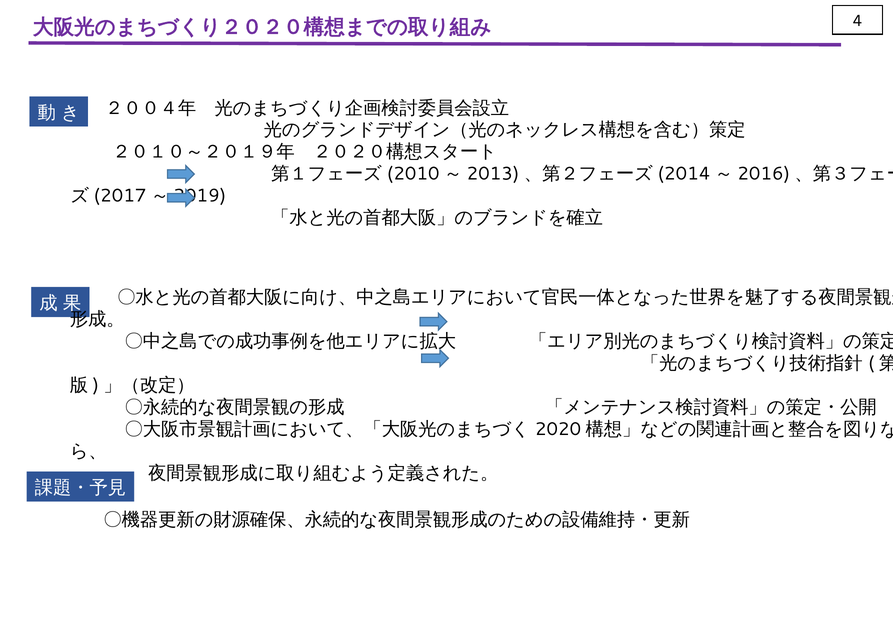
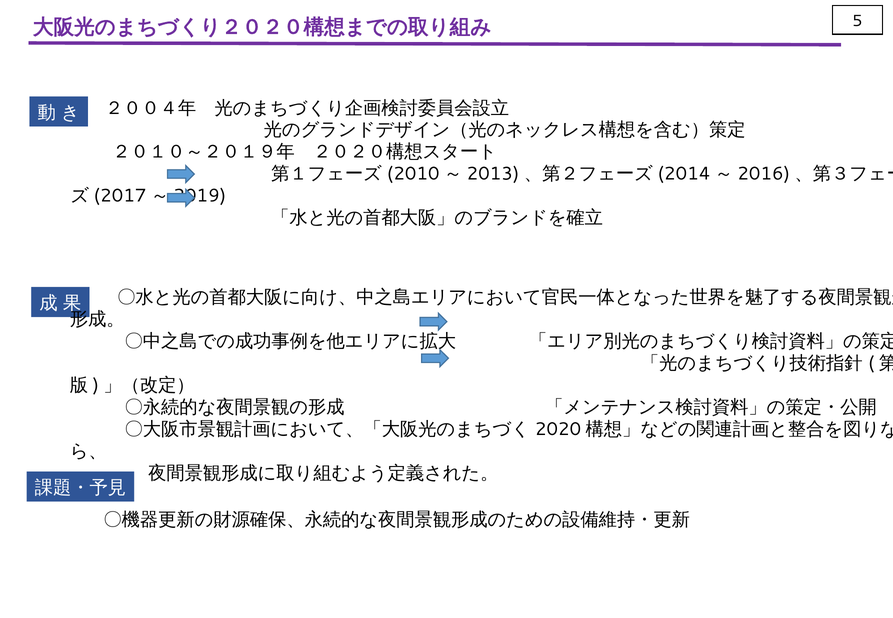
4: 4 -> 5 (857, 21)
